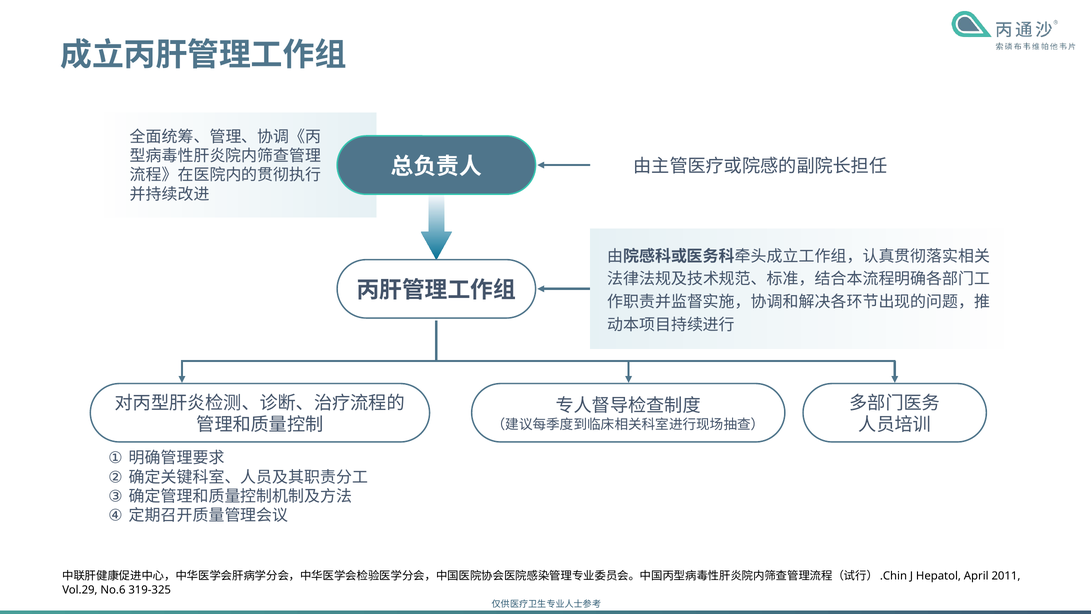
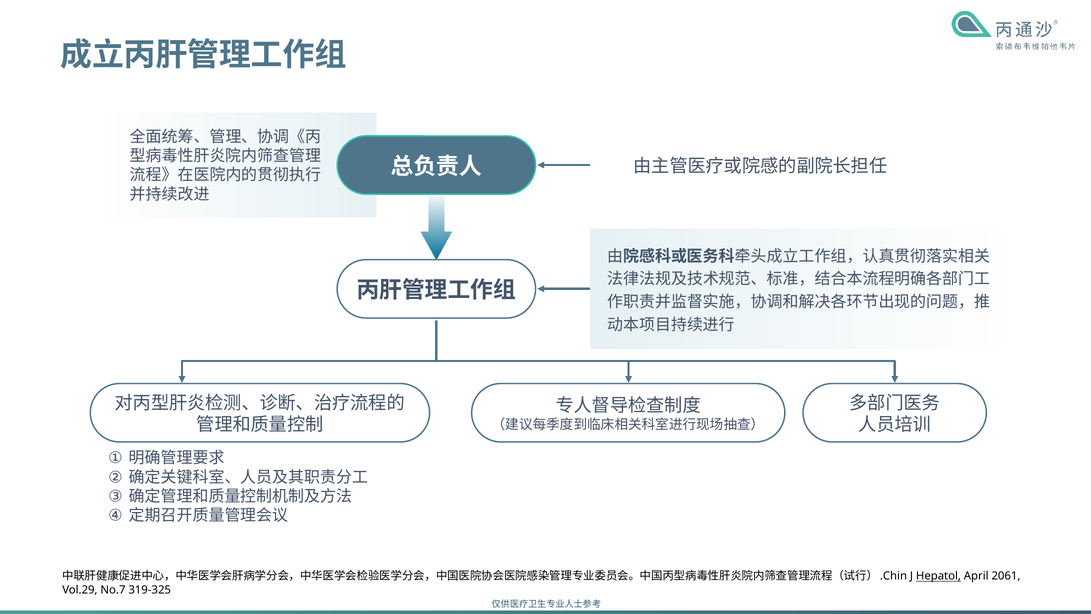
Hepatol underline: none -> present (938, 576)
2011: 2011 -> 2061 (1006, 576)
No.6: No.6 -> No.7 (113, 590)
